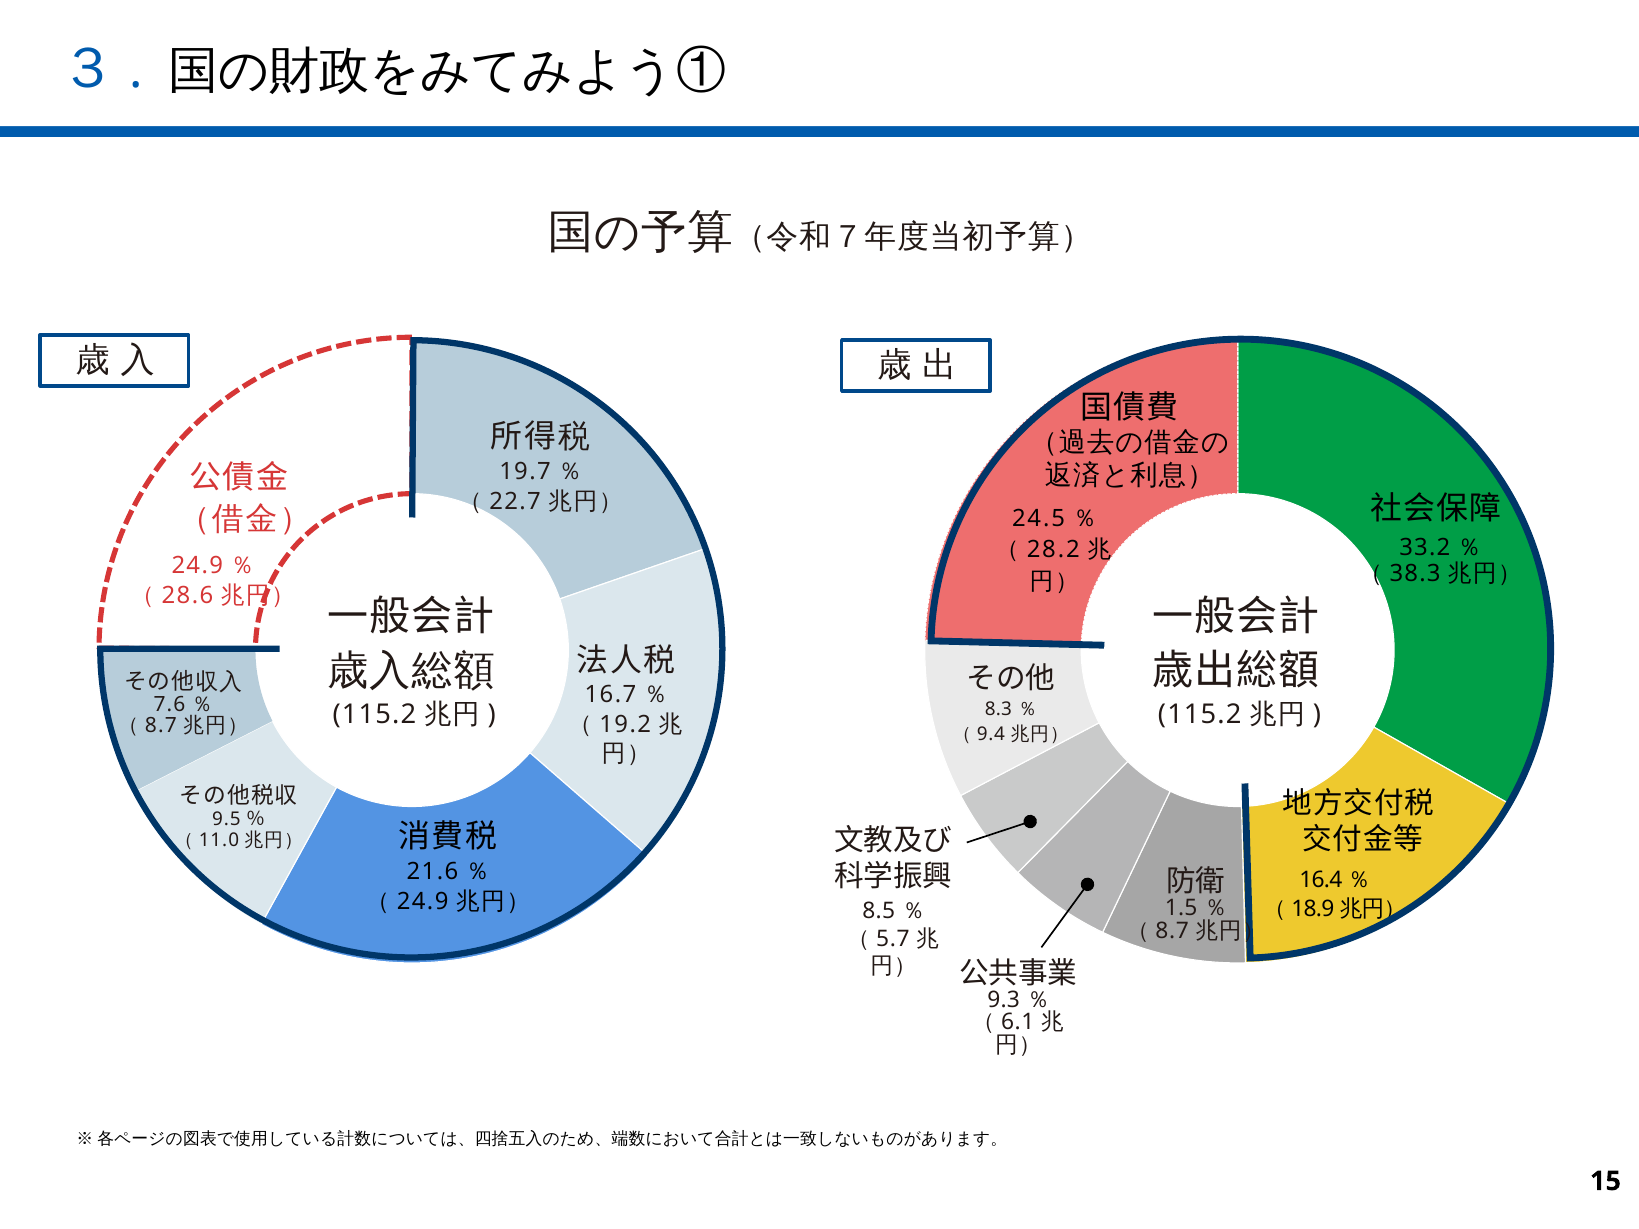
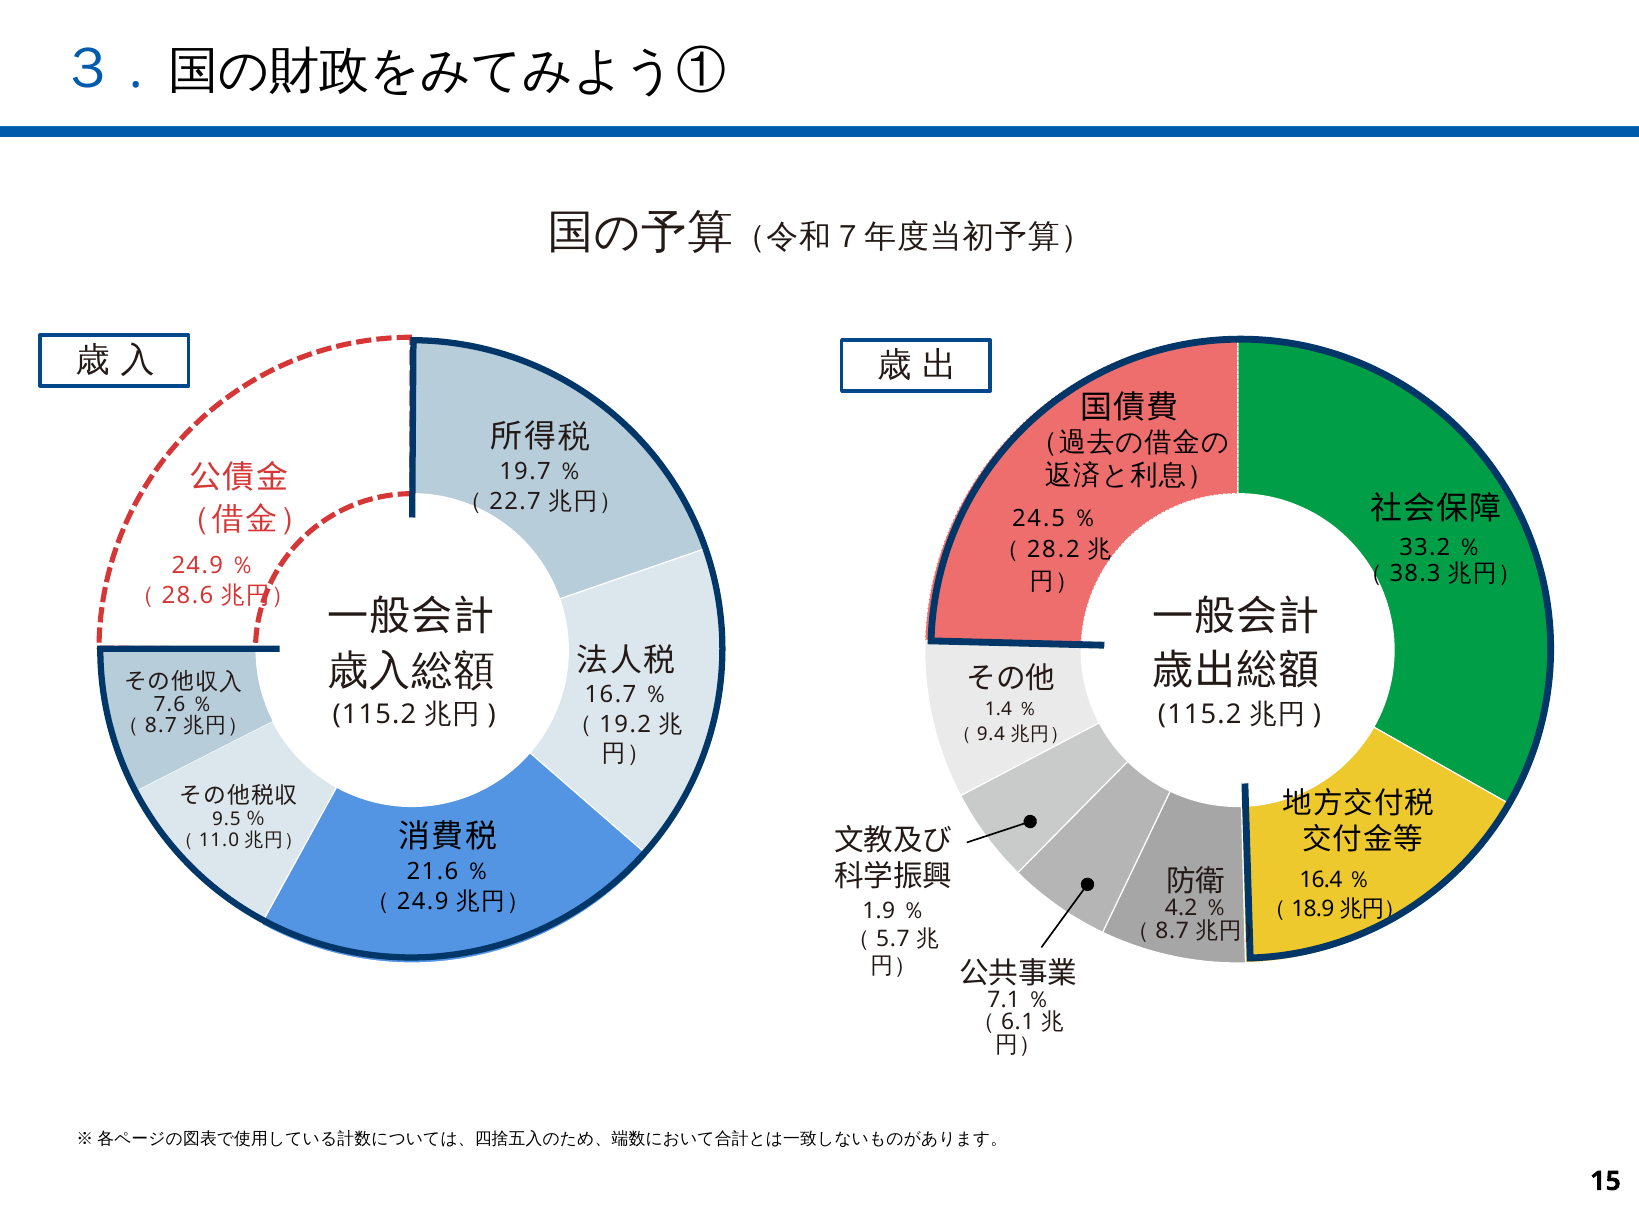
8.3: 8.3 -> 1.4 (998, 709)
1.5: 1.5 -> 4.2 (1181, 908)
8.5: 8.5 -> 1.9 (879, 911)
9.3: 9.3 -> 7.1 (1004, 1000)
